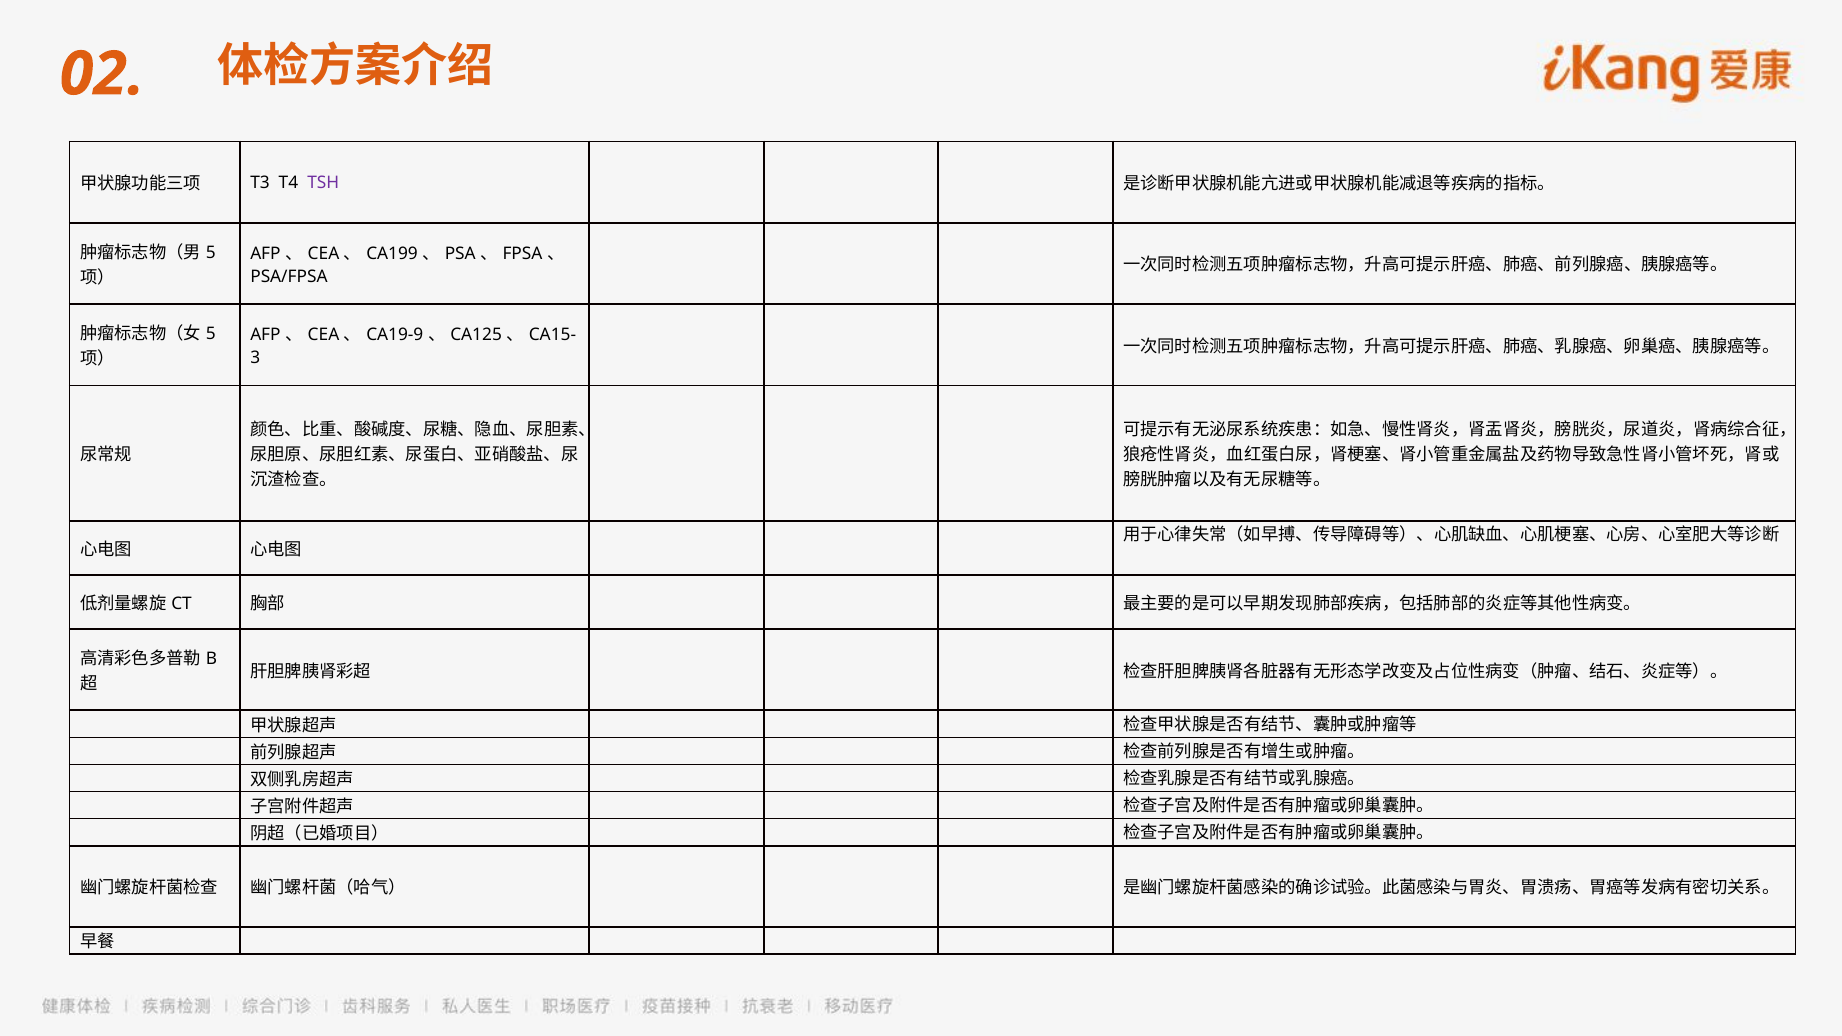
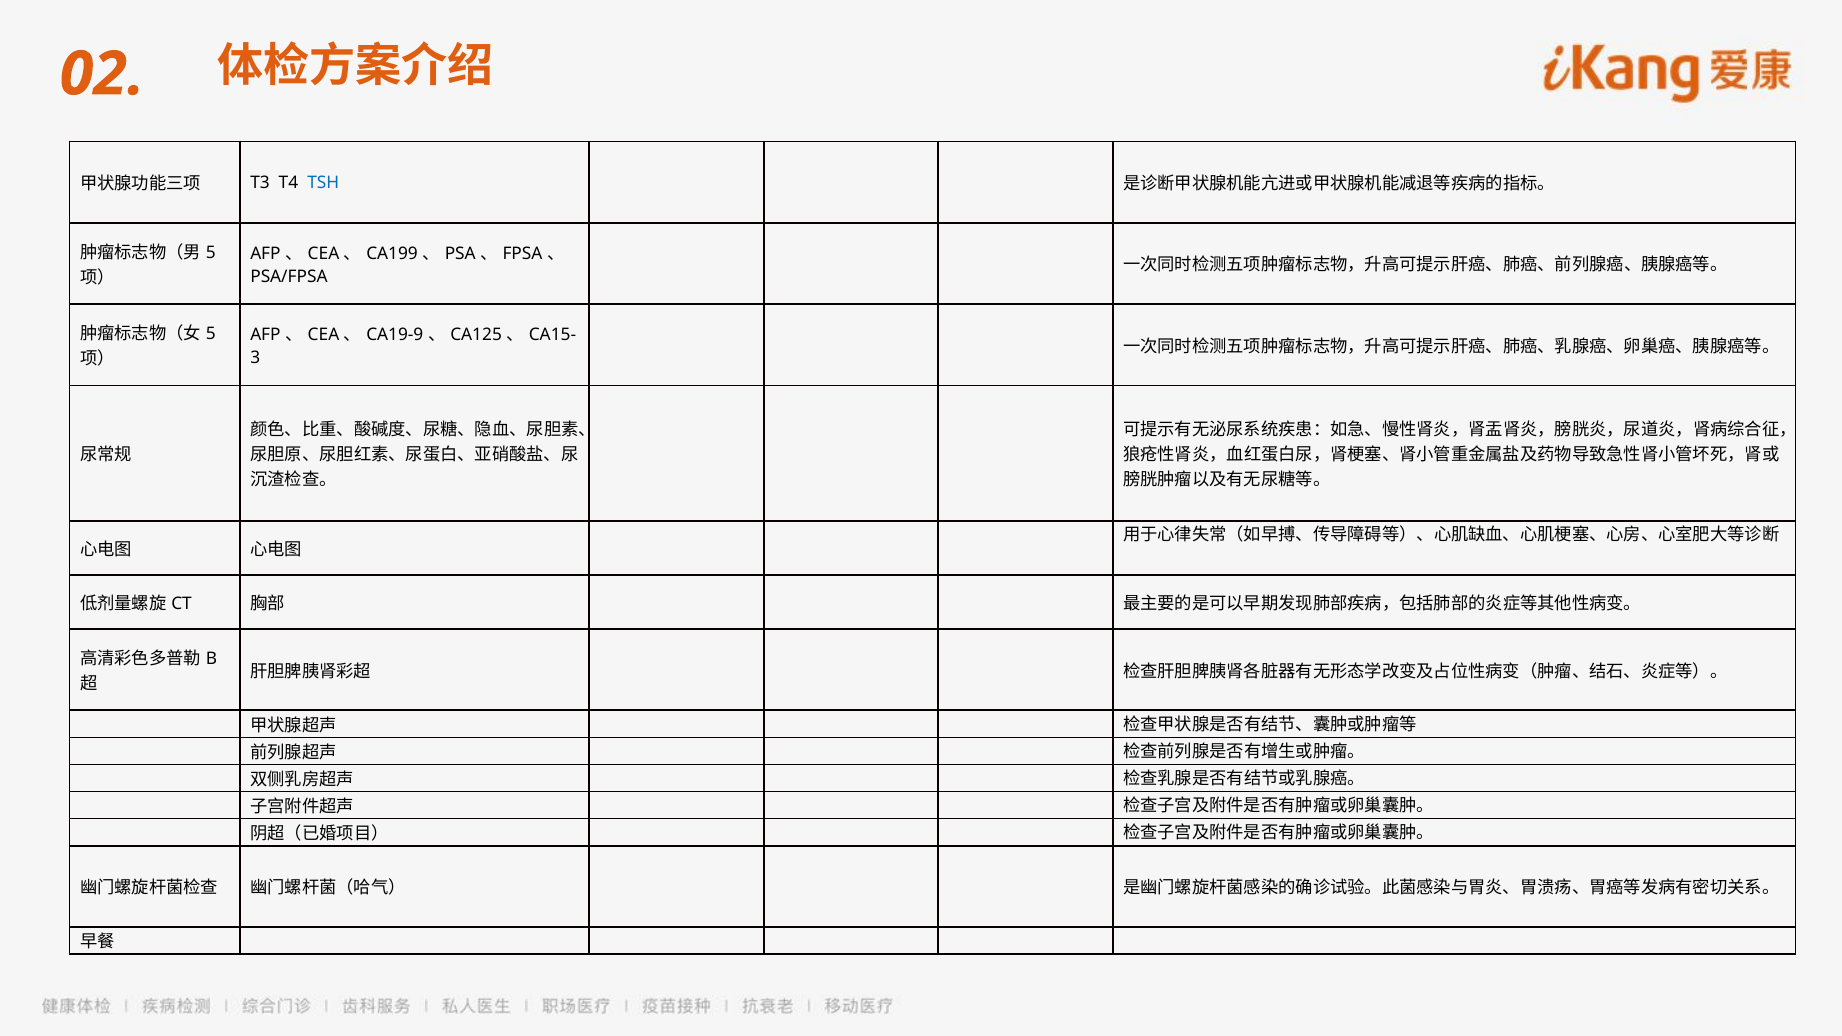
TSH colour: purple -> blue (323, 183)
